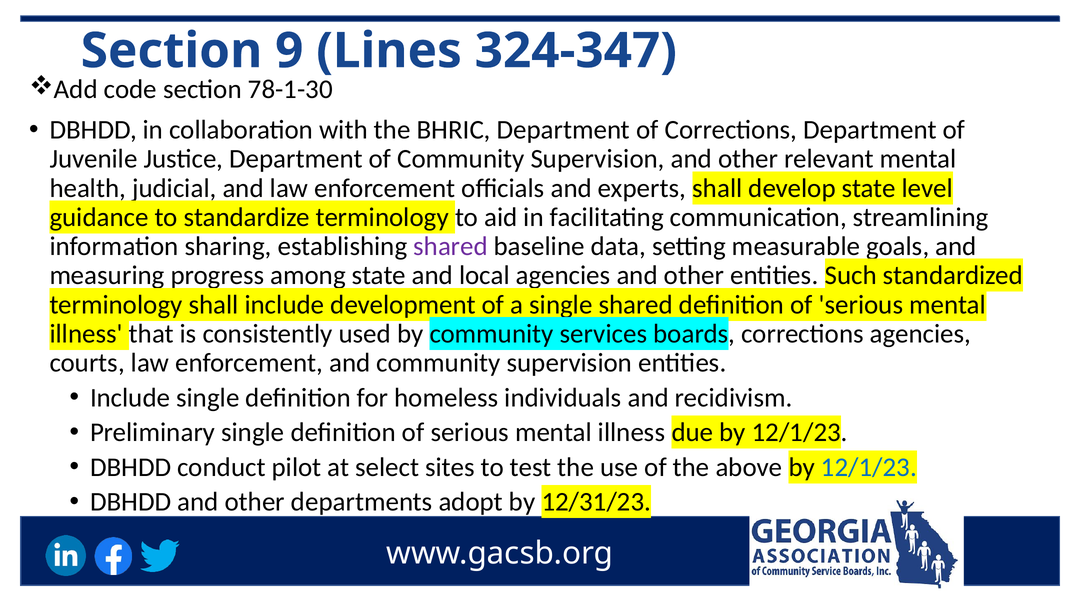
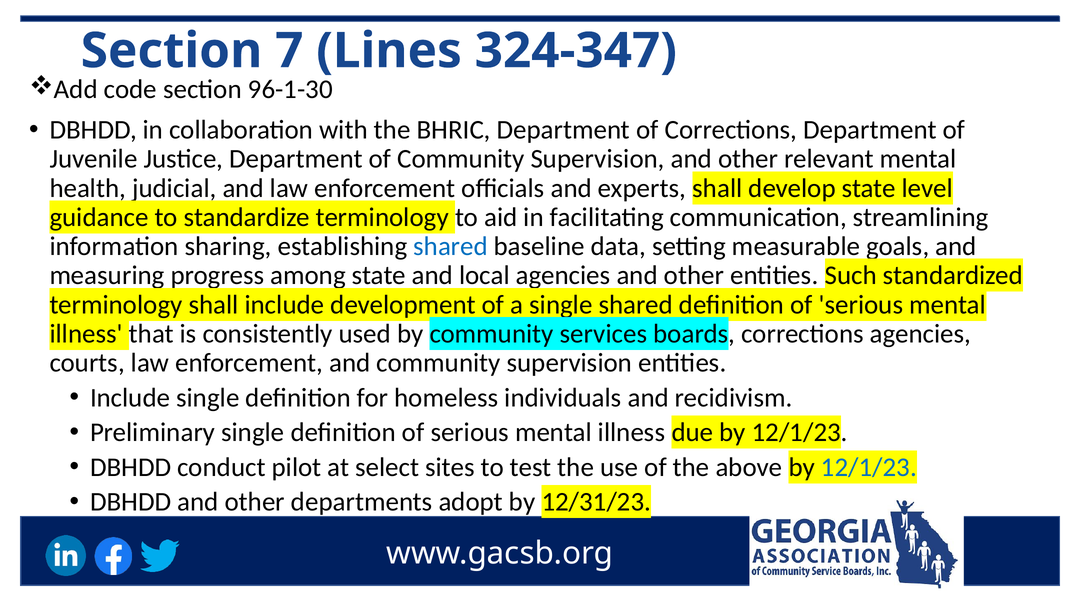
9: 9 -> 7 (289, 51)
78-1-30: 78-1-30 -> 96-1-30 (290, 90)
shared colour: purple -> blue (451, 246)
